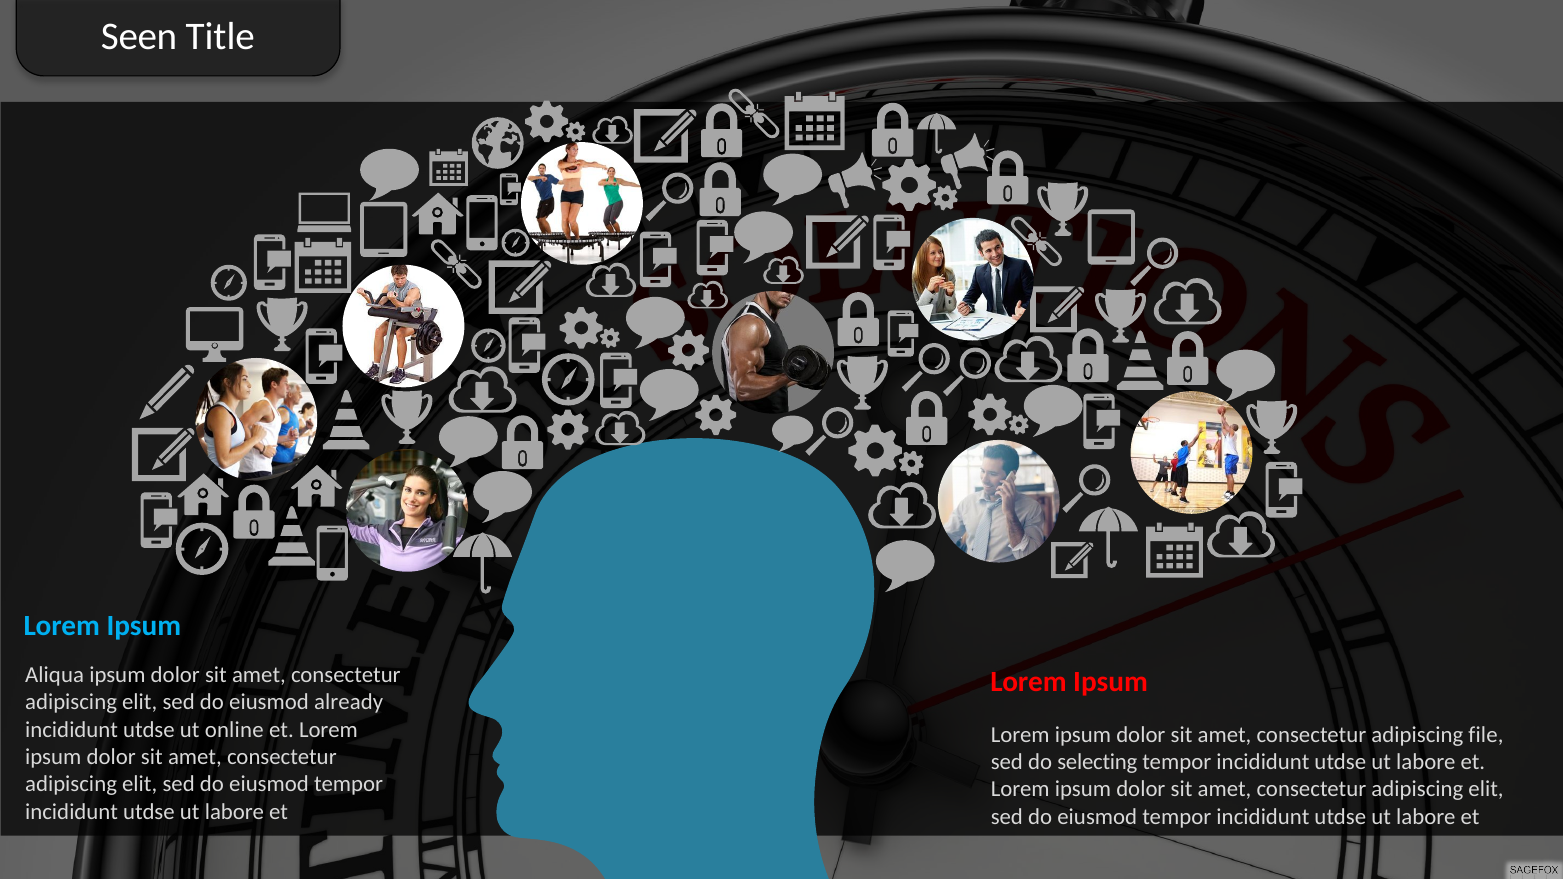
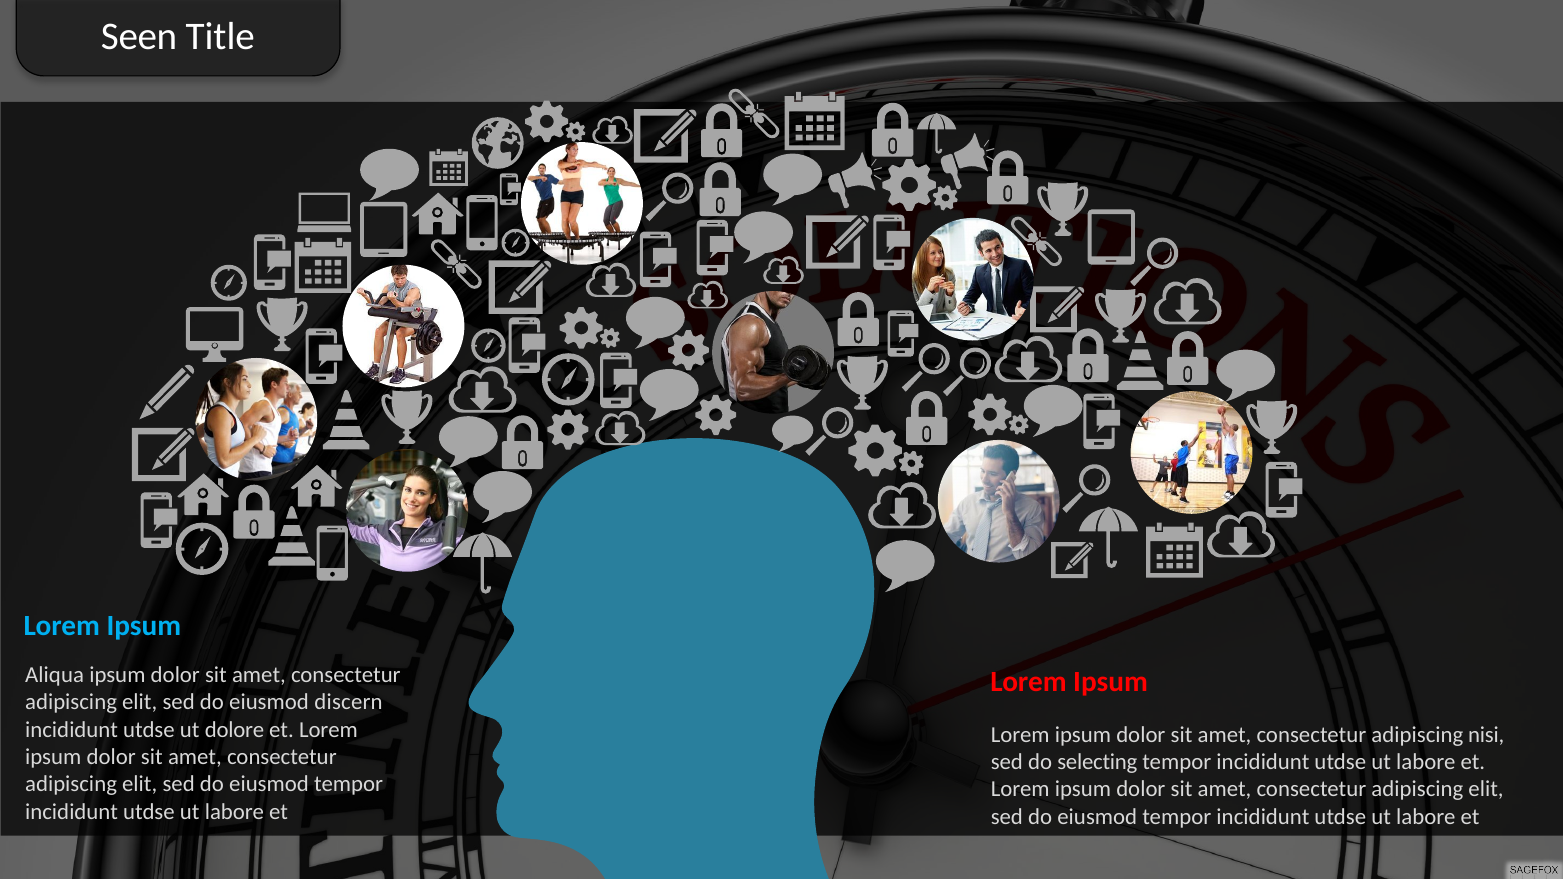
already: already -> discern (349, 702)
online: online -> dolore (234, 730)
file: file -> nisi (1486, 735)
